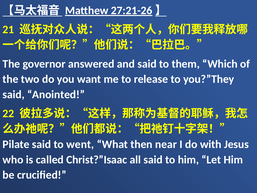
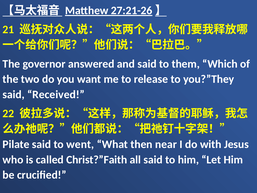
Anointed: Anointed -> Received (56, 94)
Christ?”Isaac: Christ?”Isaac -> Christ?”Faith (97, 159)
